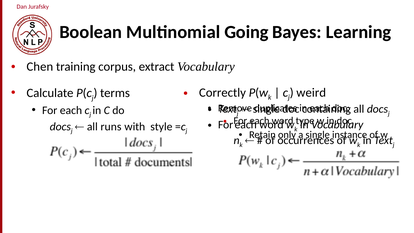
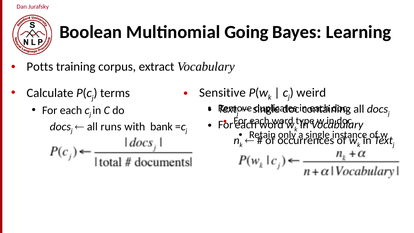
Chen: Chen -> Potts (40, 67)
Correctly: Correctly -> Sensitive (222, 92)
style: style -> bank (161, 127)
